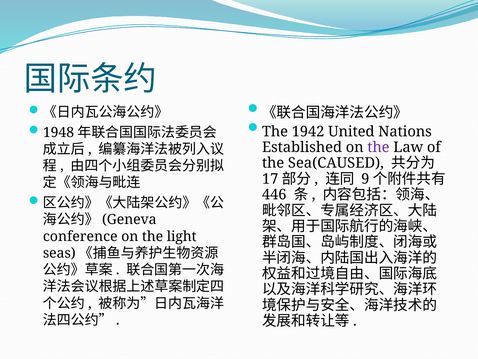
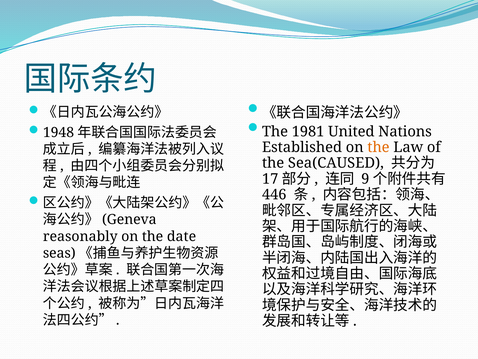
1942: 1942 -> 1981 (308, 131)
the colour: purple -> orange (378, 147)
conference: conference -> reasonably (80, 236)
light: light -> date (182, 236)
